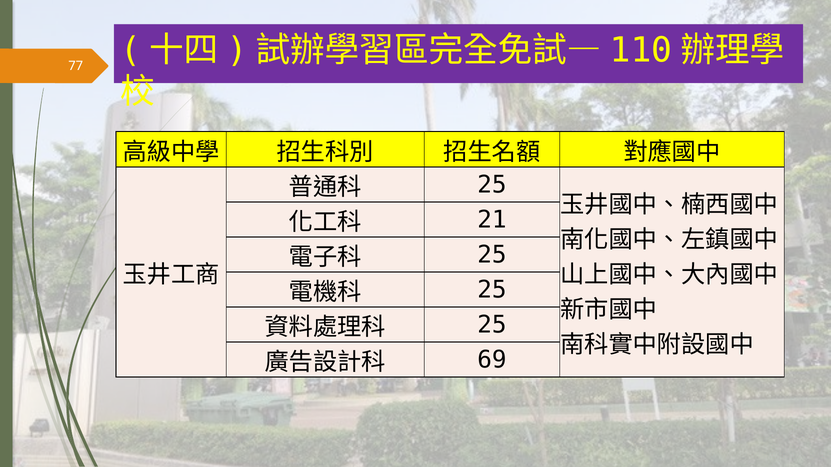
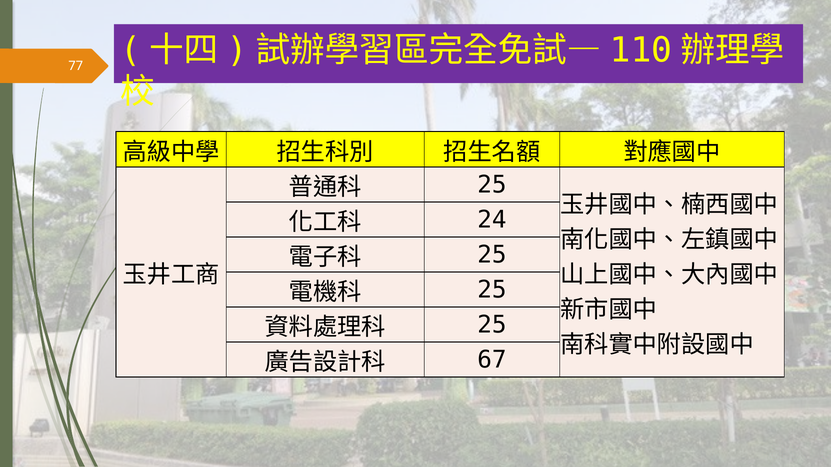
21: 21 -> 24 (492, 220)
69: 69 -> 67 (492, 360)
